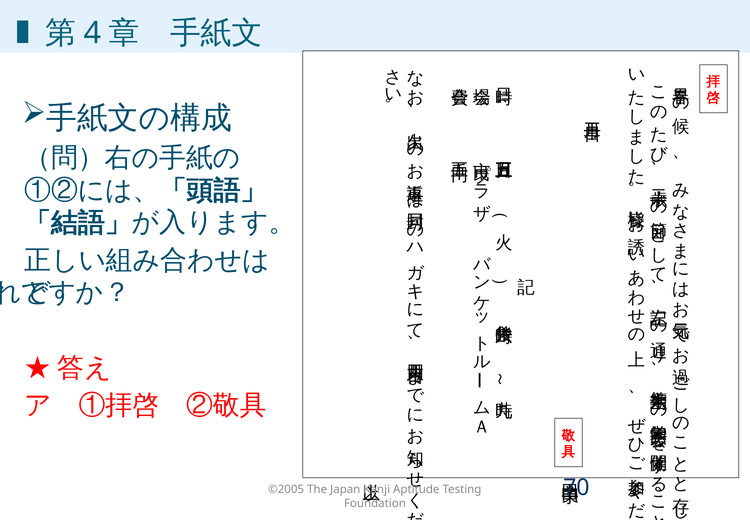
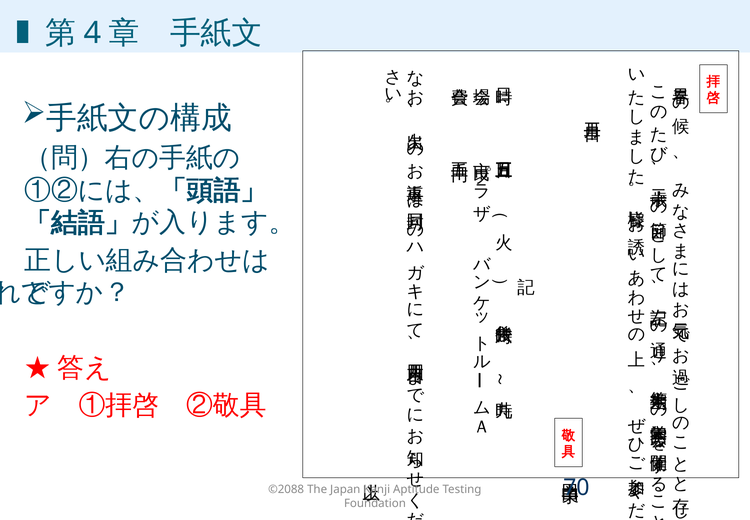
©2005: ©2005 -> ©2088 (286, 489)
